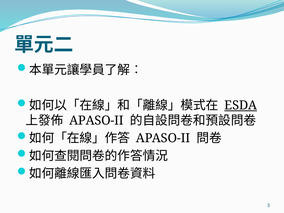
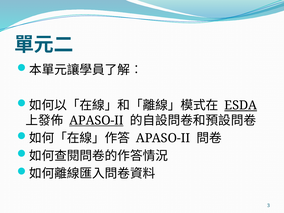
APASO-II underline: none -> present (96, 120)
